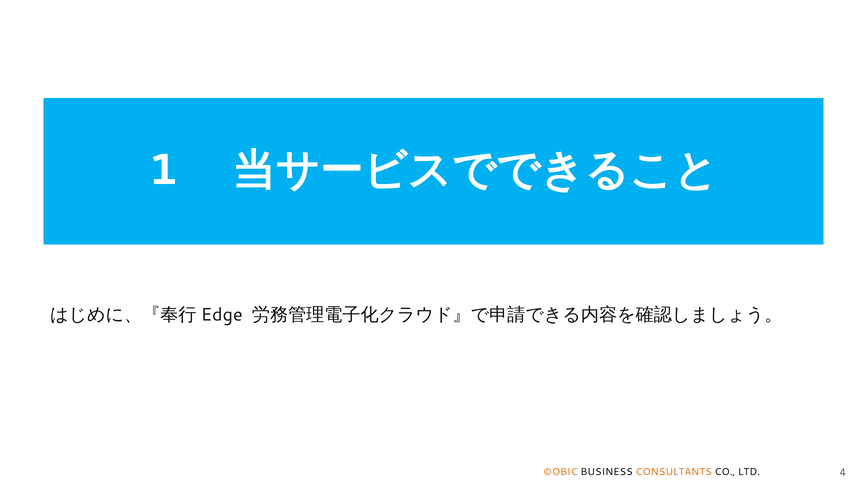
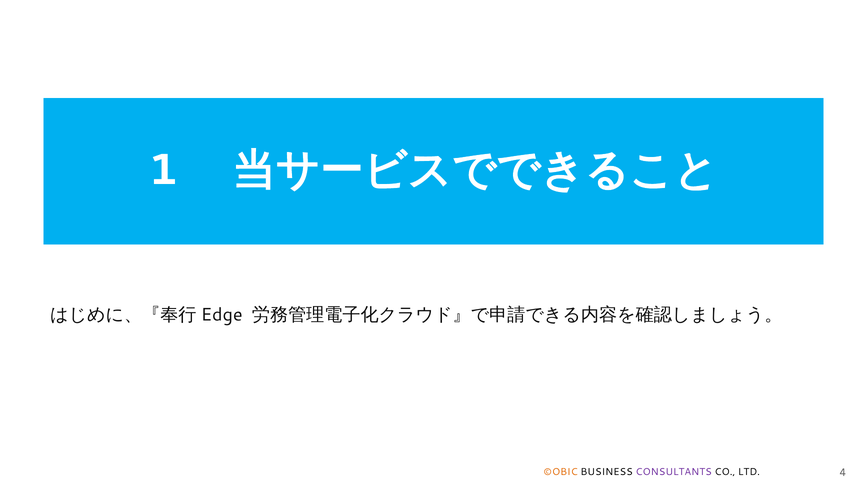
CONSULTANTS colour: orange -> purple (674, 472)
